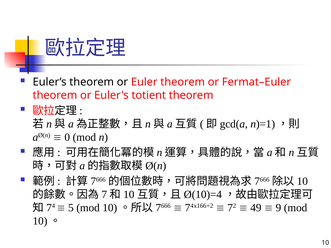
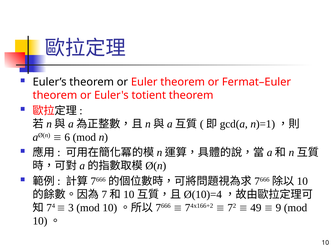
0: 0 -> 6 (67, 137)
5: 5 -> 3 (71, 208)
